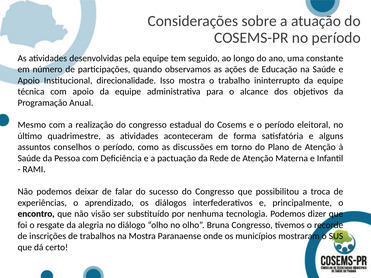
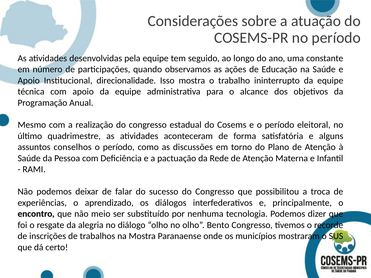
visão: visão -> meio (101, 214)
Bruna: Bruna -> Bento (218, 225)
